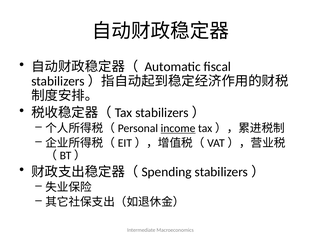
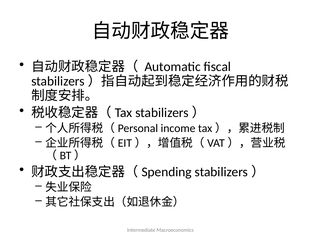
income underline: present -> none (178, 128)
